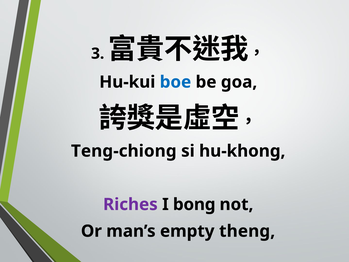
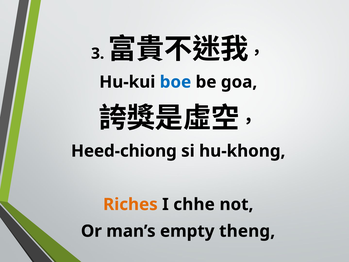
Teng-chiong: Teng-chiong -> Heed-chiong (124, 151)
Riches colour: purple -> orange (130, 204)
bong: bong -> chhe (194, 204)
